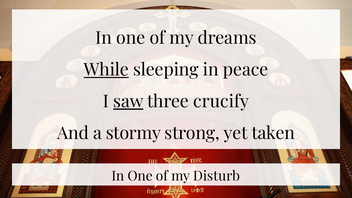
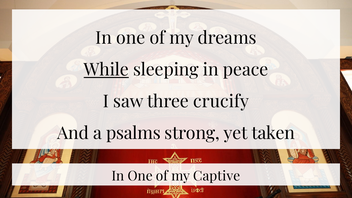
saw underline: present -> none (128, 102)
stormy: stormy -> psalms (133, 133)
Disturb: Disturb -> Captive (217, 176)
